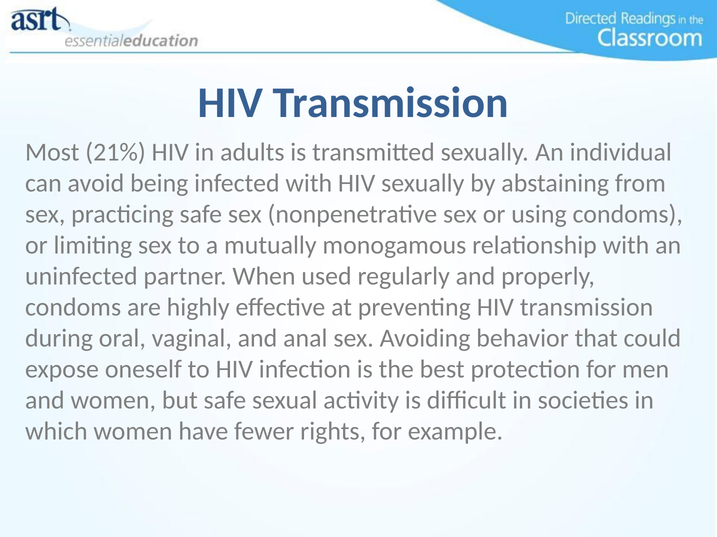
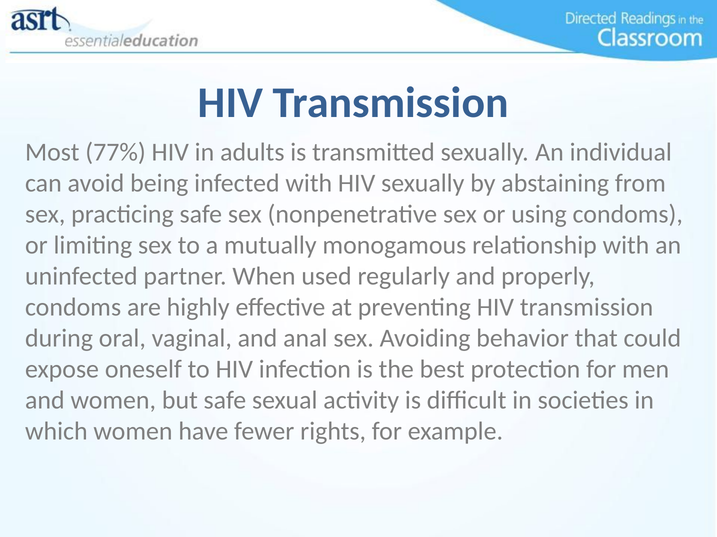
21%: 21% -> 77% (116, 152)
